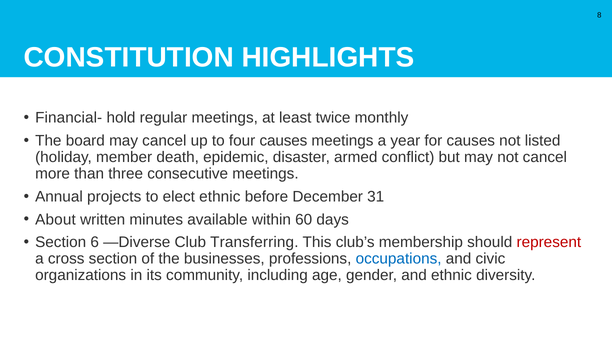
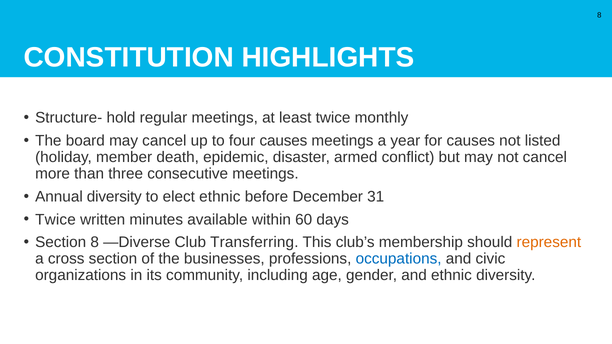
Financial-: Financial- -> Structure- (69, 118)
Annual projects: projects -> diversity (114, 197)
About: About -> Twice (55, 220)
Section 6: 6 -> 8 (95, 243)
represent colour: red -> orange (549, 243)
